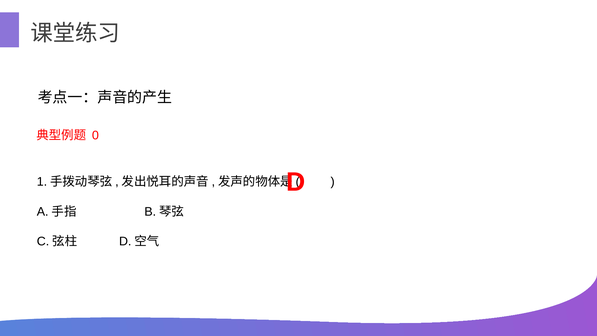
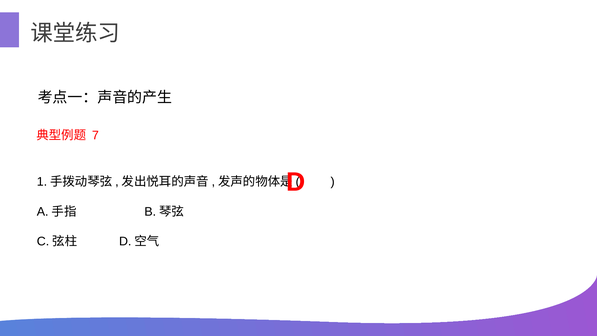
0: 0 -> 7 (95, 135)
